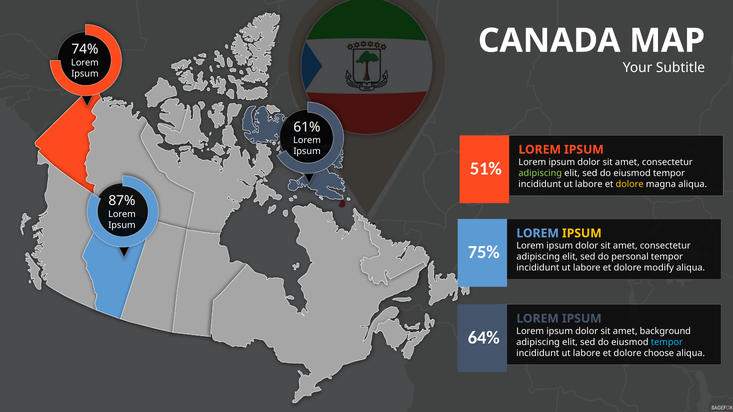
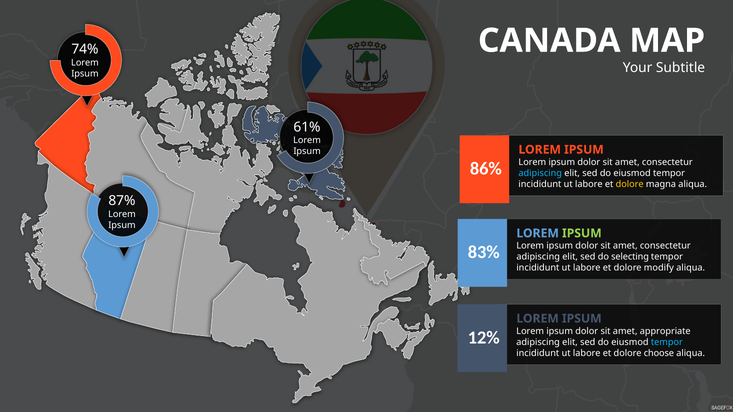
51%: 51% -> 86% (486, 169)
adipiscing colour: light green -> light blue (540, 173)
IPSUM colour: yellow -> light green (582, 233)
75%: 75% -> 83% (484, 252)
personal: personal -> selecting (630, 257)
background: background -> appropriate (665, 331)
64%: 64% -> 12% (484, 338)
